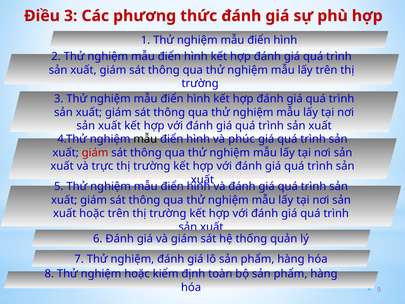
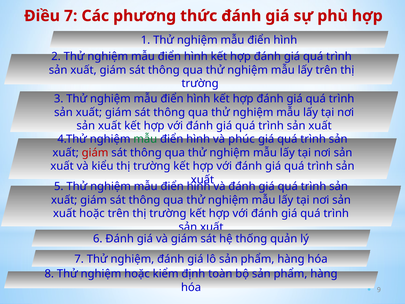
Điều 3: 3 -> 7 (71, 16)
mẫu colour: black -> green (145, 139)
trực: trực -> kiểu (103, 166)
